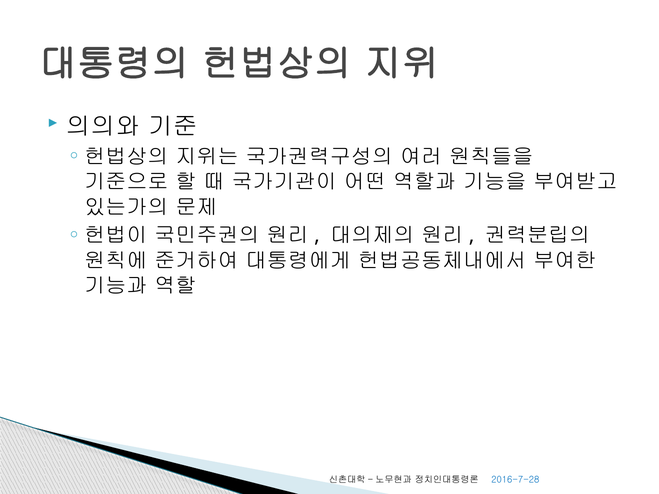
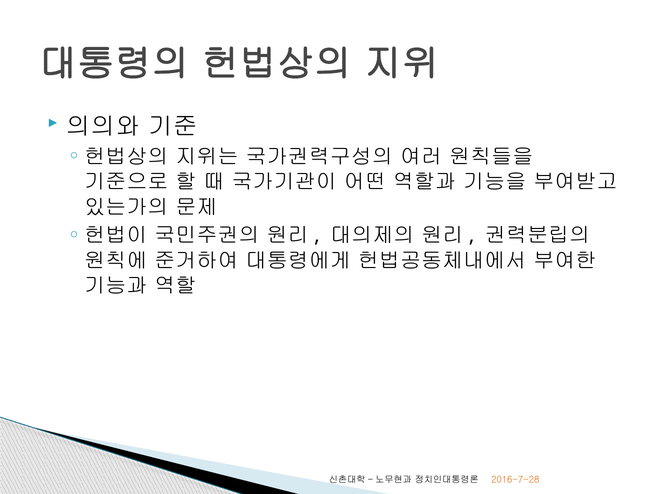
2016-7-28 colour: blue -> orange (515, 480)
